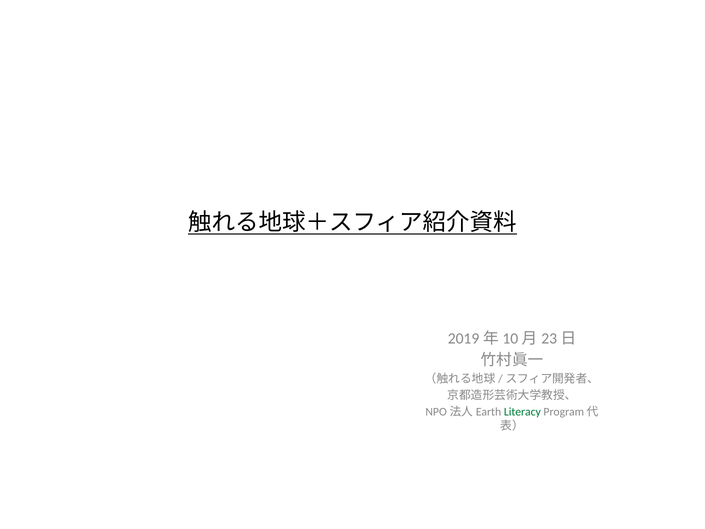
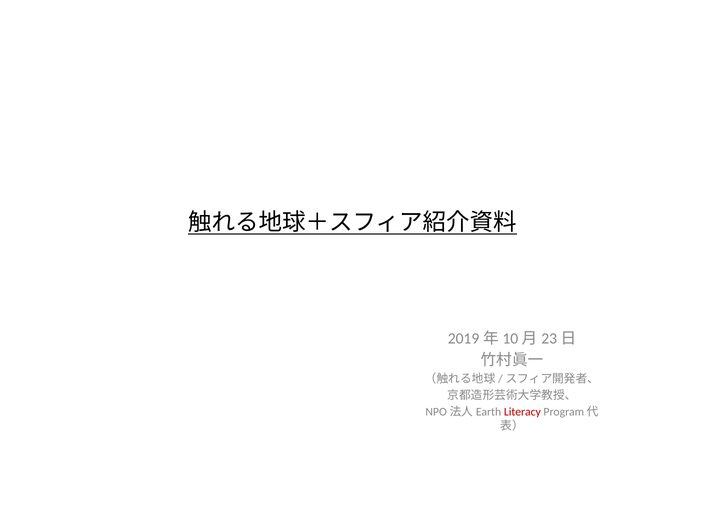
Literacy colour: green -> red (522, 412)
